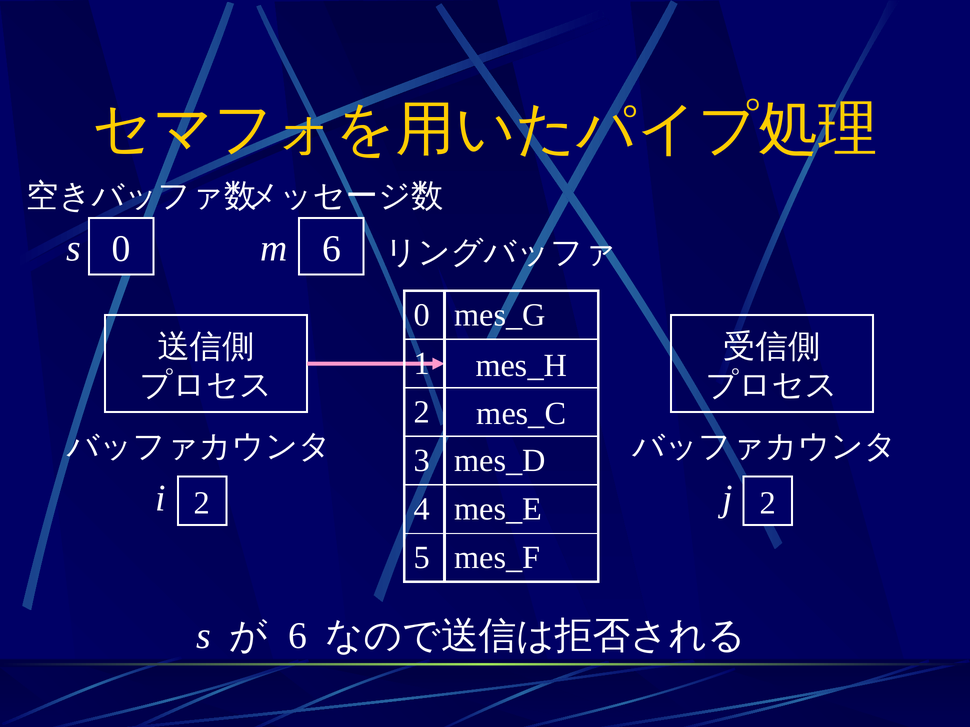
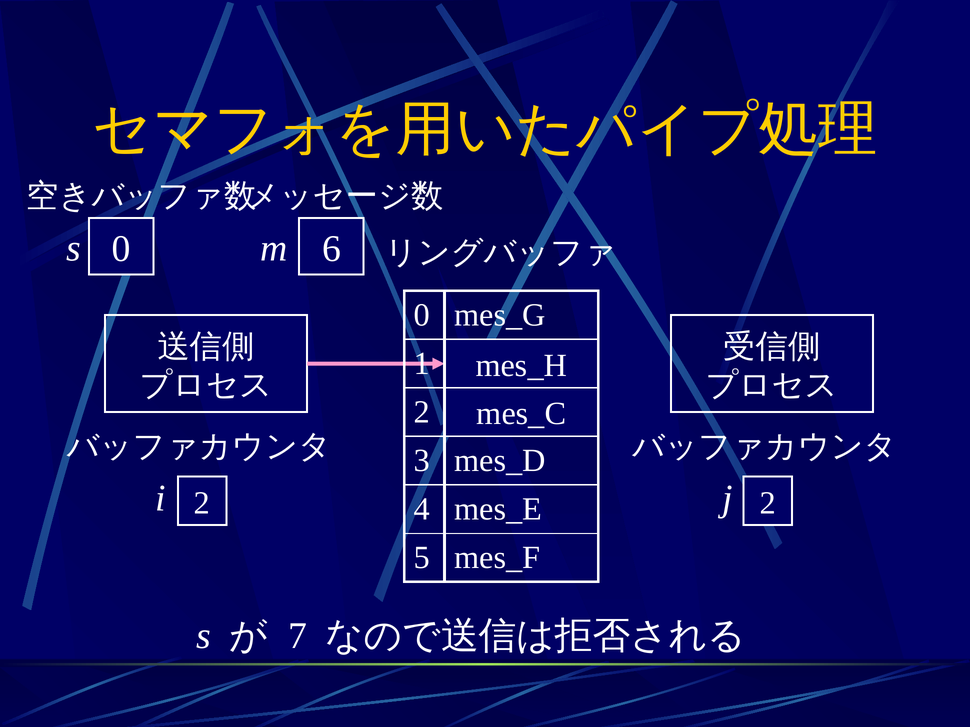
6: 6 -> 7 (298, 636)
